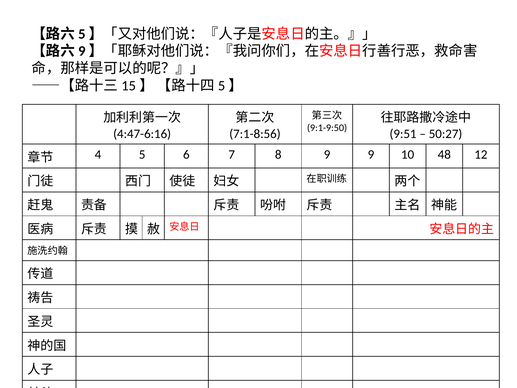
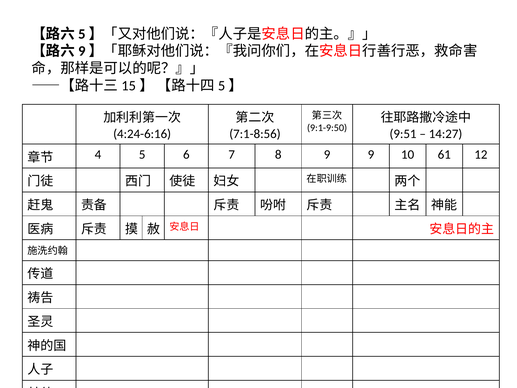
4:47-6:16: 4:47-6:16 -> 4:24-6:16 (142, 134)
50:27: 50:27 -> 14:27 (446, 134)
48: 48 -> 61 (444, 155)
